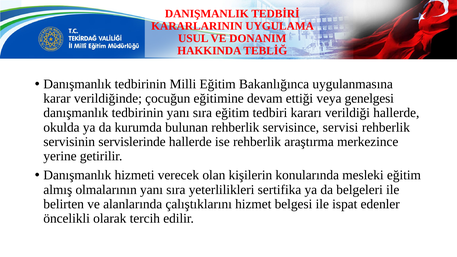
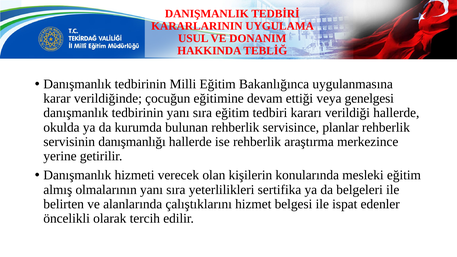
servisi: servisi -> planlar (341, 127)
servislerinde: servislerinde -> danışmanlığı (132, 142)
